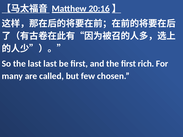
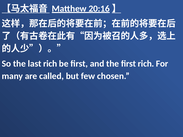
last last: last -> rich (50, 64)
